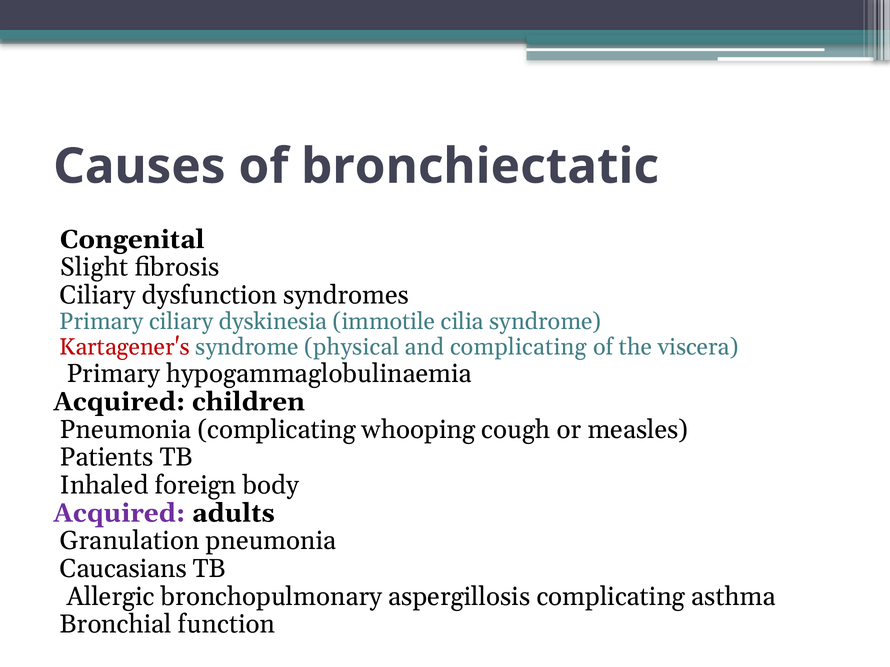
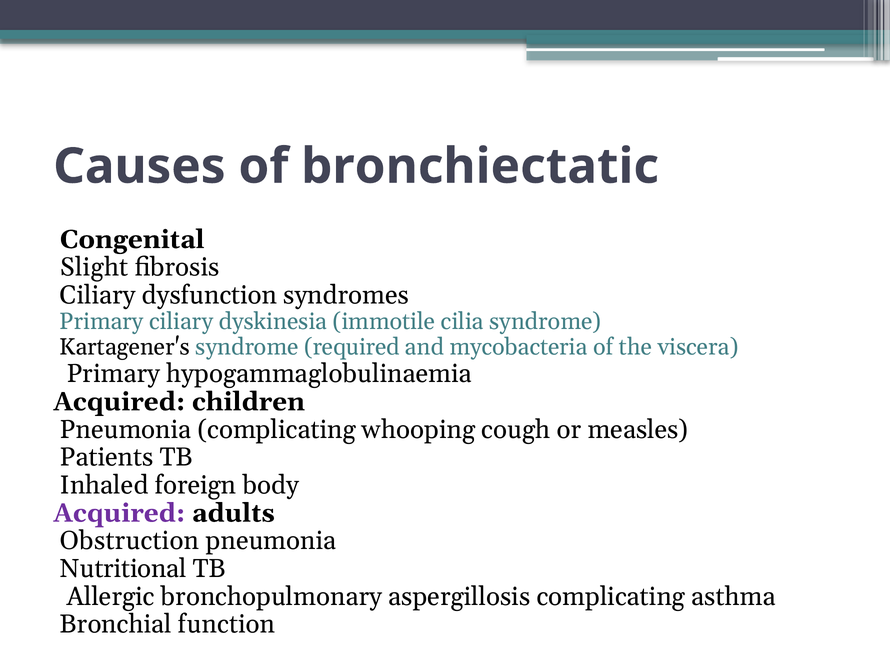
Kartagener's colour: red -> black (125, 347)
physical: physical -> required (352, 347)
and complicating: complicating -> mycobacteria (519, 347)
Granulation: Granulation -> Obstruction (130, 541)
Caucasians: Caucasians -> Nutritional (123, 569)
